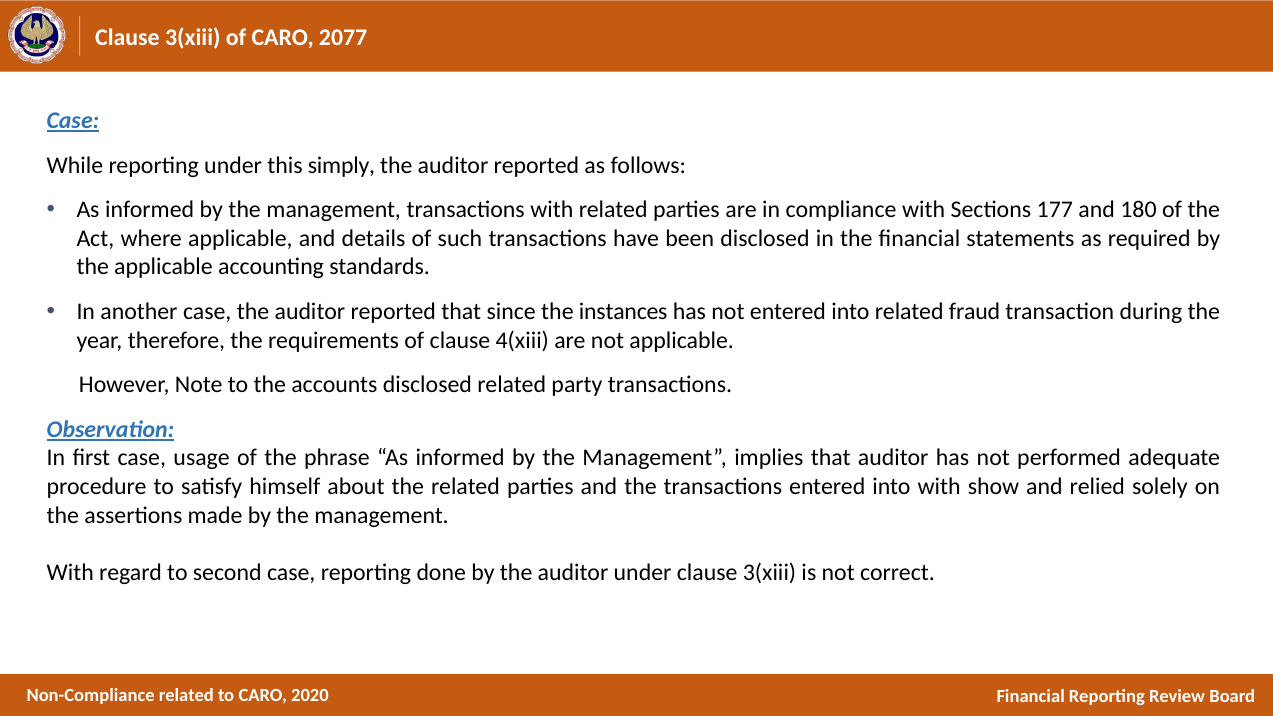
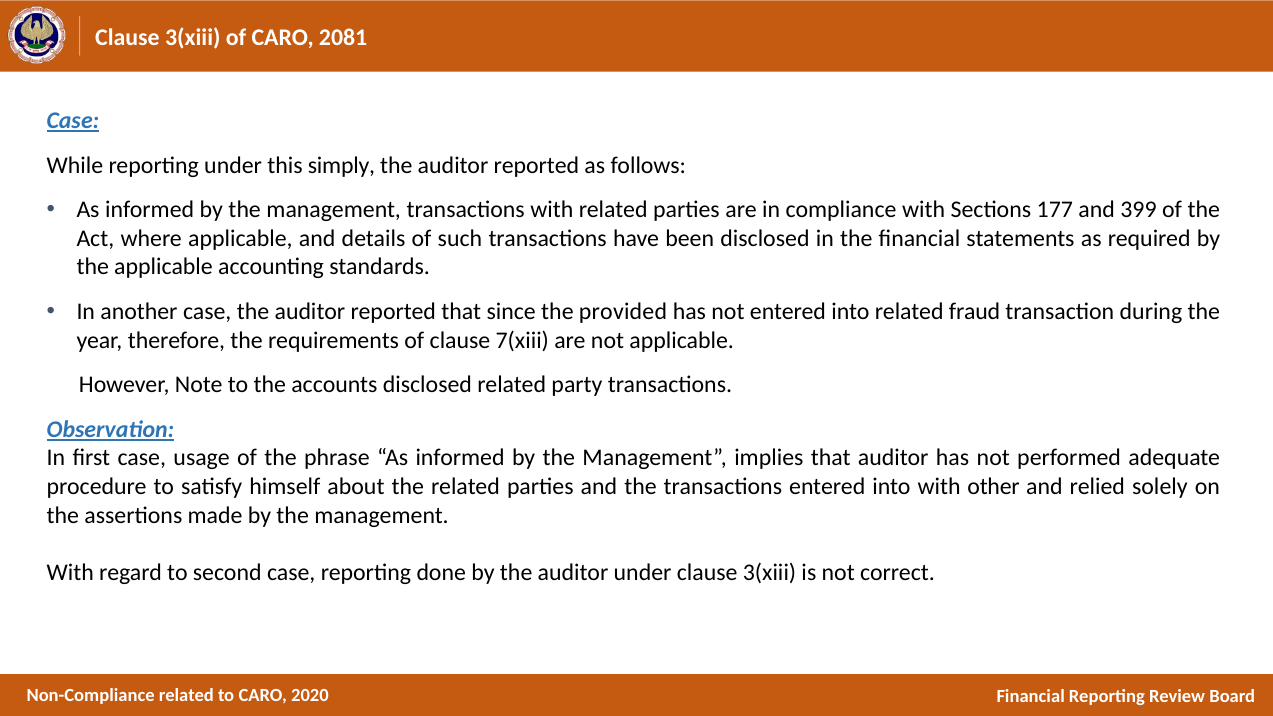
2077: 2077 -> 2081 (343, 38)
180: 180 -> 399 (1139, 210)
instances: instances -> provided (623, 312)
4(xiii: 4(xiii -> 7(xiii (522, 340)
show: show -> other (994, 487)
